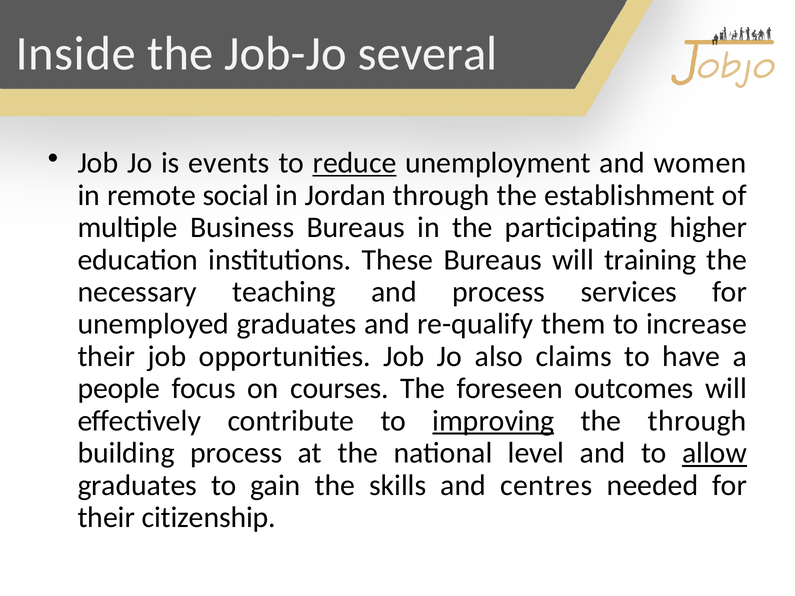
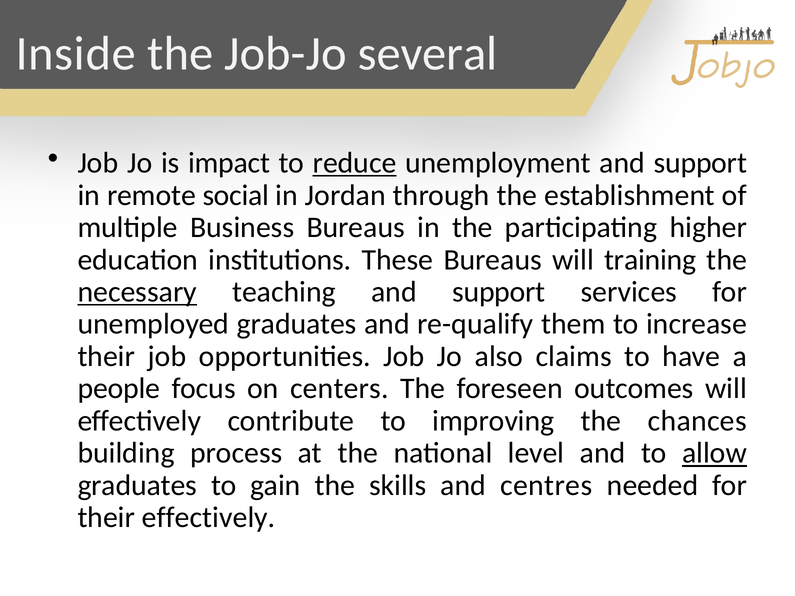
events: events -> impact (229, 163)
unemployment and women: women -> support (700, 163)
necessary underline: none -> present (137, 292)
teaching and process: process -> support (499, 292)
courses: courses -> centers (339, 389)
improving underline: present -> none (493, 421)
the through: through -> chances (697, 421)
their citizenship: citizenship -> effectively (209, 518)
